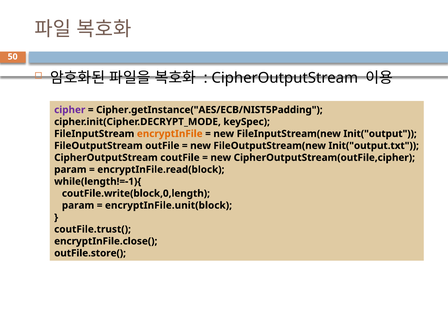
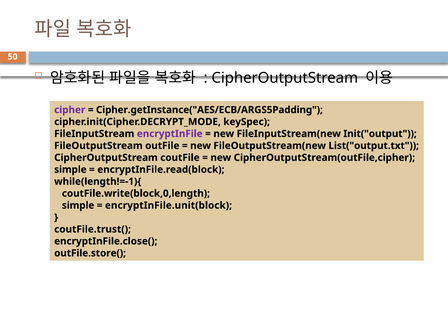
Cipher.getInstance("AES/ECB/NIST5Padding: Cipher.getInstance("AES/ECB/NIST5Padding -> Cipher.getInstance("AES/ECB/ARGS5Padding (209, 110)
encryptInFile colour: orange -> purple (170, 134)
Init("output.txt: Init("output.txt -> List("output.txt (374, 146)
param: param -> simple (70, 170)
param: param -> simple (78, 205)
